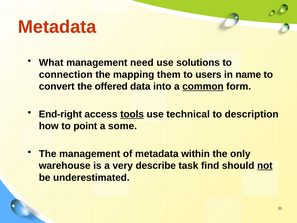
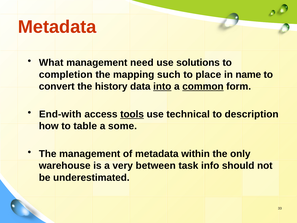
connection: connection -> completion (66, 74)
them: them -> such (169, 74)
users: users -> place (208, 74)
offered: offered -> history (111, 86)
into underline: none -> present (162, 86)
End-right: End-right -> End-with (60, 114)
point: point -> table (85, 126)
describe: describe -> between (156, 166)
find: find -> info (210, 166)
not underline: present -> none (265, 166)
